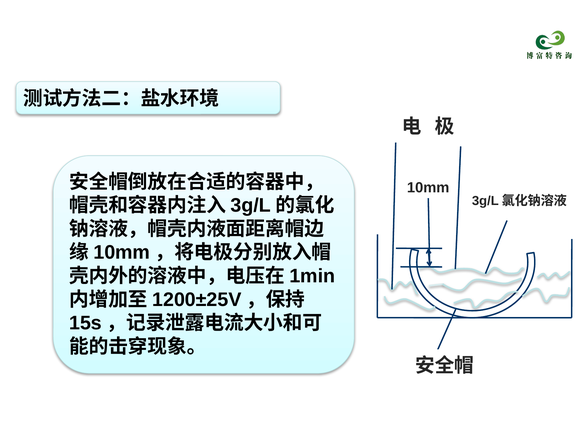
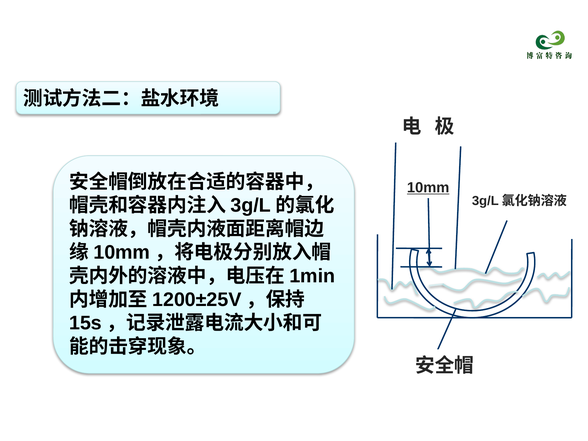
10mm underline: none -> present (428, 188)
